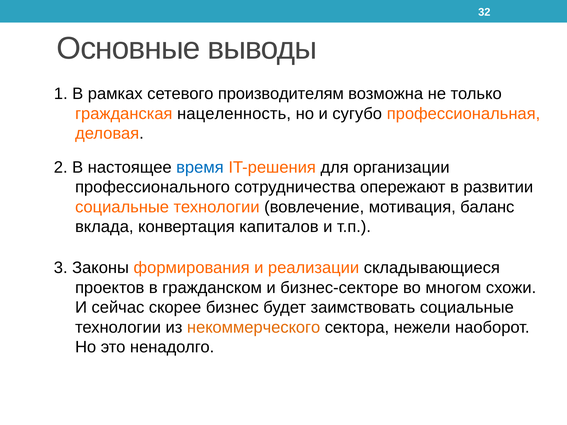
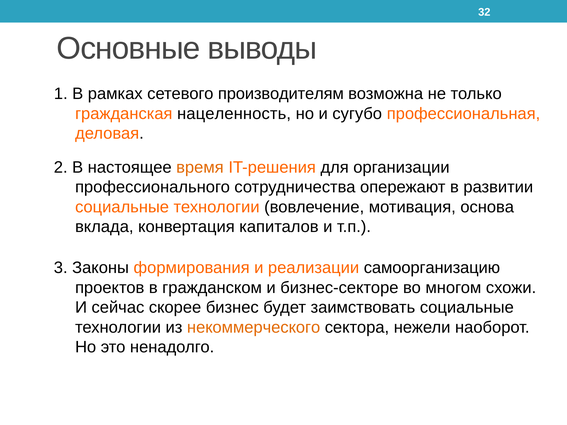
время colour: blue -> orange (200, 167)
баланс: баланс -> основа (487, 207)
складывающиеся: складывающиеся -> самоорганизацию (432, 268)
